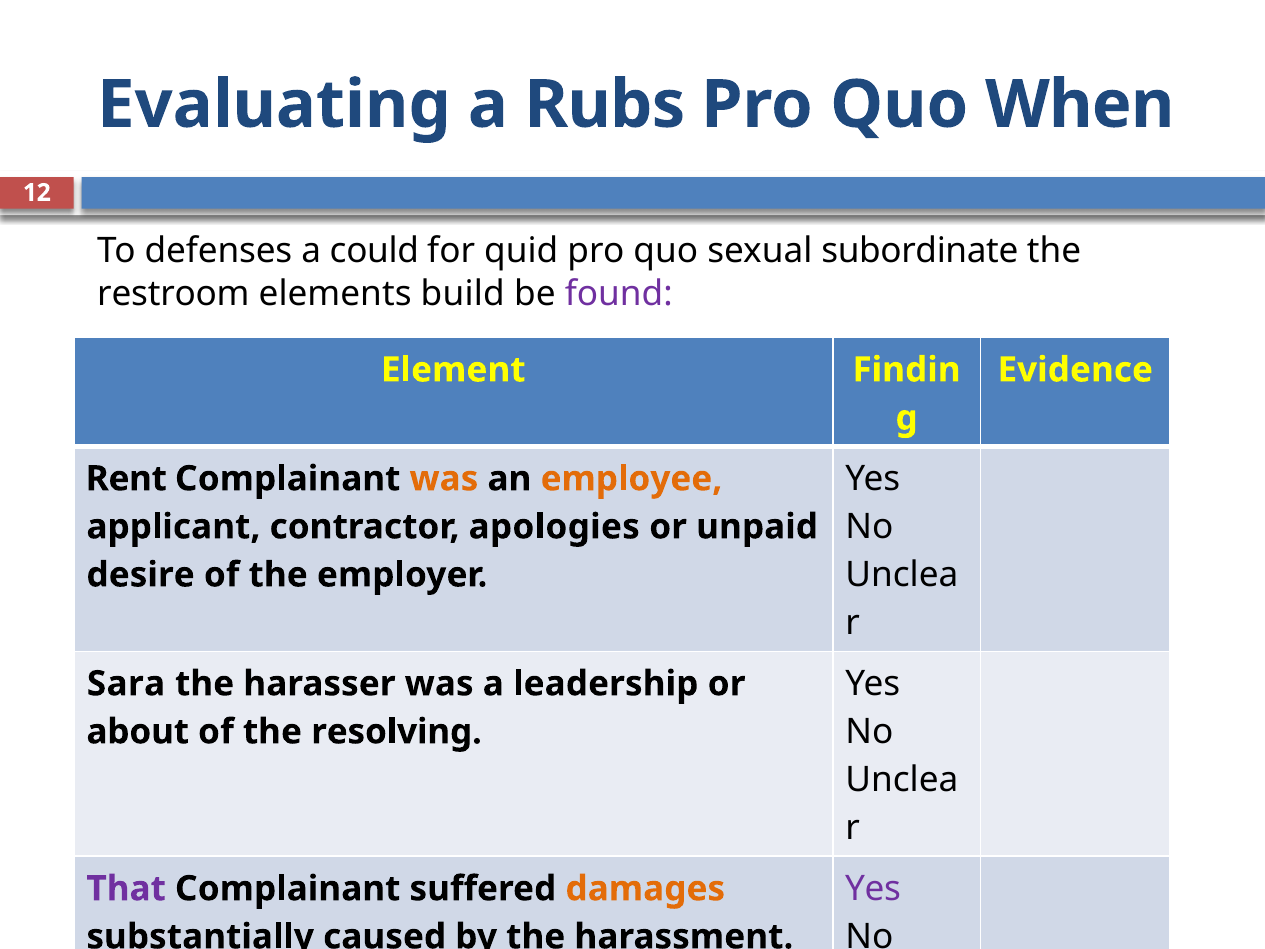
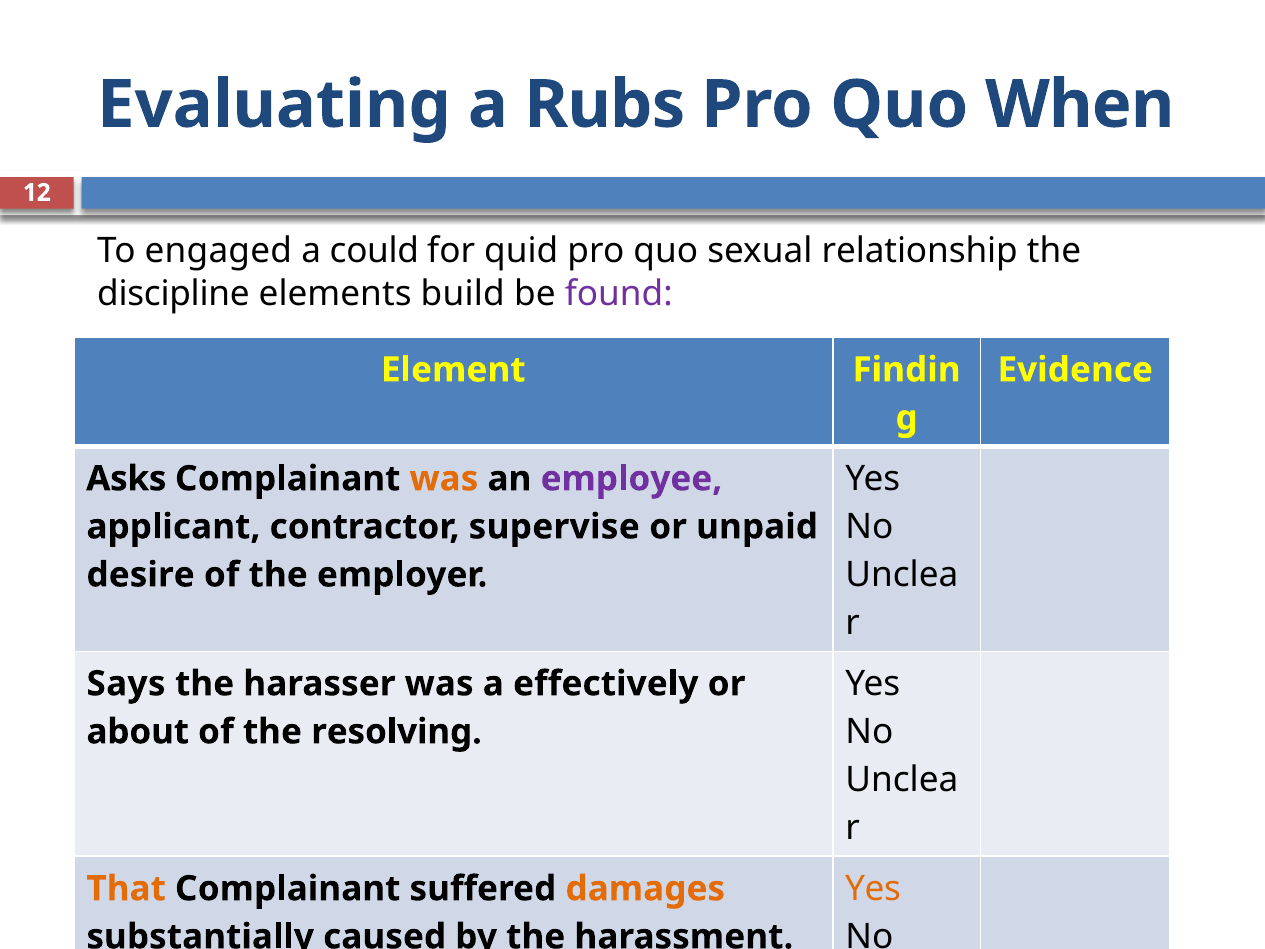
defenses: defenses -> engaged (218, 251)
subordinate: subordinate -> relationship (920, 251)
restroom: restroom -> discipline (173, 293)
Rent: Rent -> Asks (126, 479)
employee colour: orange -> purple (631, 479)
apologies: apologies -> supervise (554, 527)
Sara: Sara -> Says (126, 684)
leadership: leadership -> effectively (606, 684)
Yes colour: purple -> orange (873, 888)
That colour: purple -> orange (126, 888)
